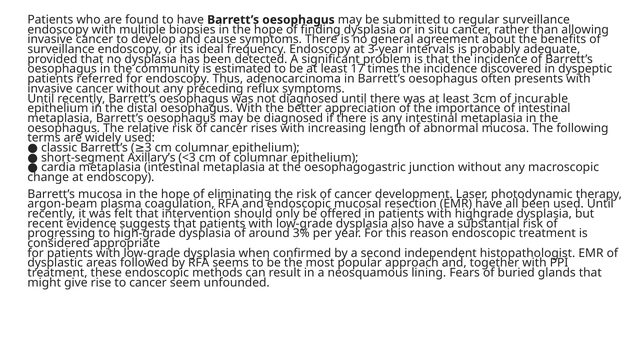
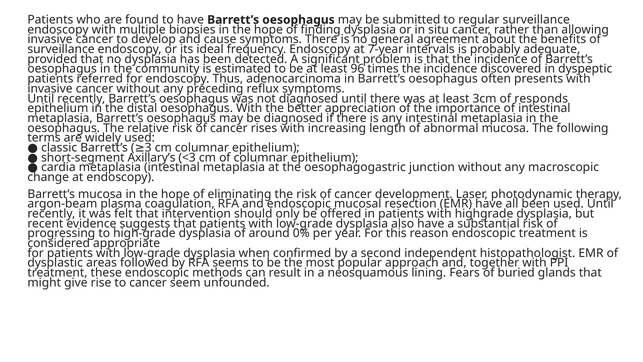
3-year: 3-year -> 7-year (385, 49)
17: 17 -> 96 (357, 69)
incurable: incurable -> responds (541, 98)
3%: 3% -> 0% (301, 233)
